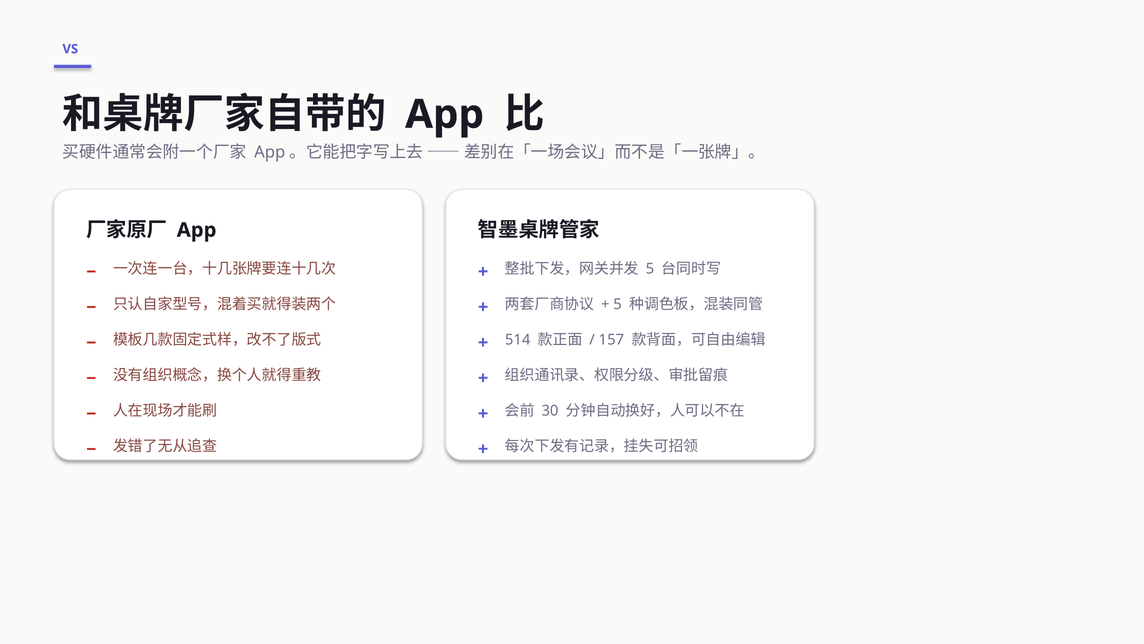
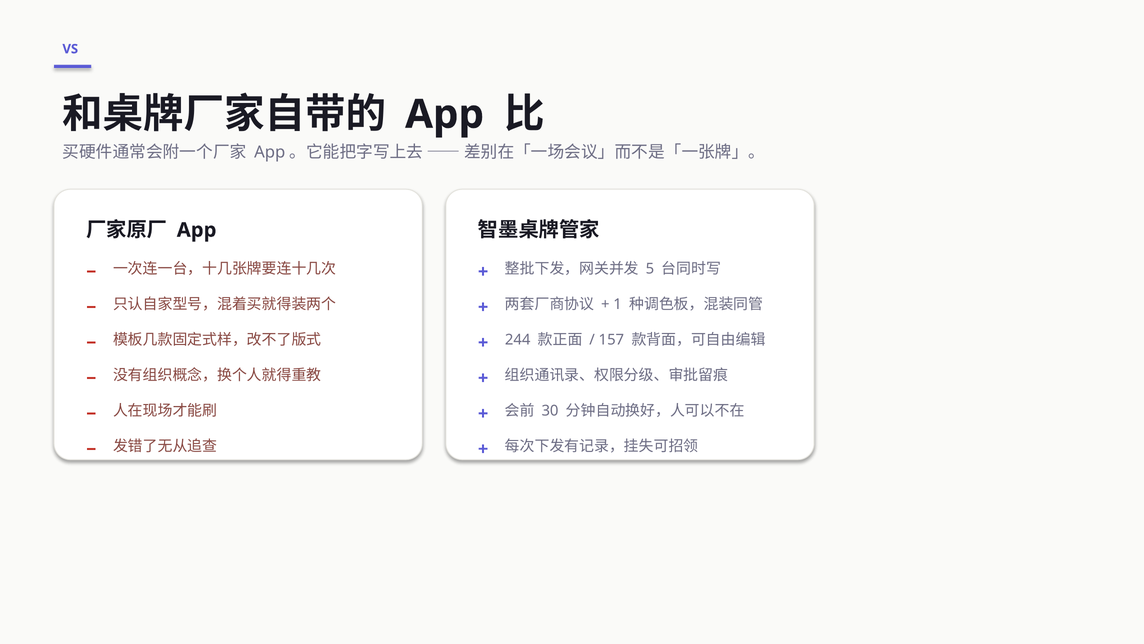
5: 5 -> 1 (618, 304)
514: 514 -> 244 (518, 340)
